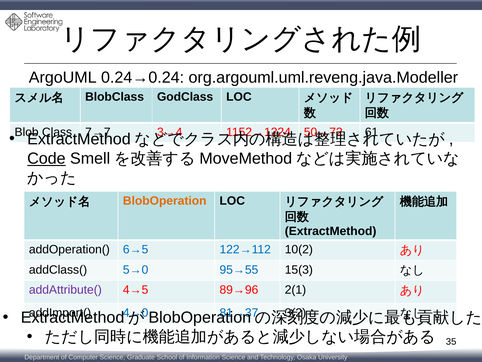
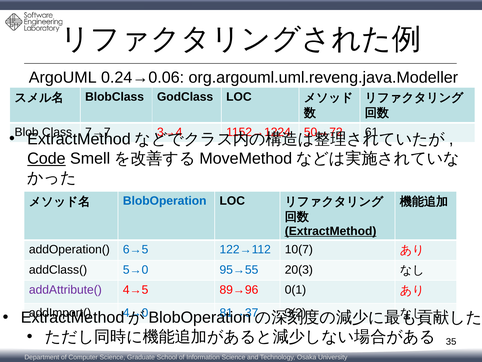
0.24→0.24: 0.24→0.24 -> 0.24→0.06 (143, 77)
BlobOperation colour: orange -> blue (165, 201)
ExtractMethod underline: none -> present (331, 231)
10(2: 10(2 -> 10(7 (299, 249)
15(3: 15(3 -> 20(3 (299, 269)
2(1: 2(1 -> 0(1 (295, 289)
